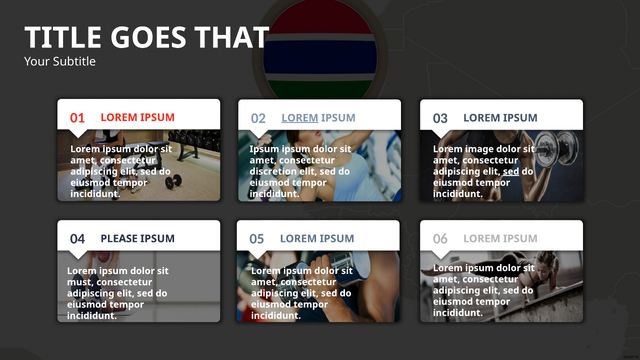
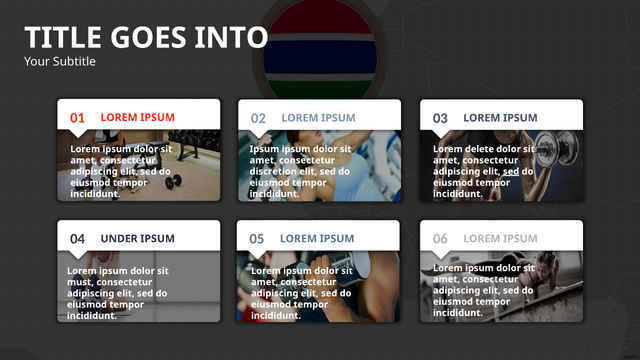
THAT: THAT -> INTO (232, 38)
LOREM underline: present -> none (300, 118)
image: image -> delete (480, 149)
PLEASE: PLEASE -> UNDER (119, 239)
